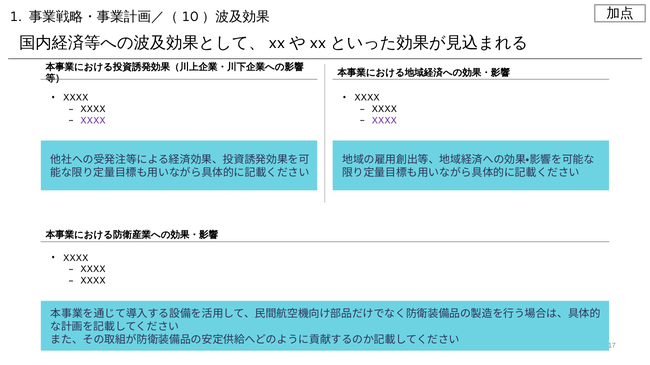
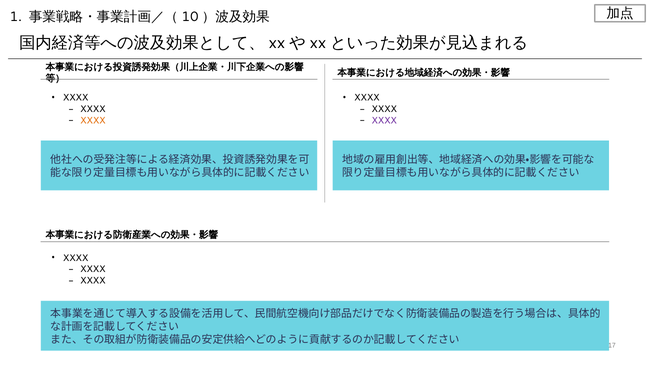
XXXX colour: purple -> orange (93, 121)
